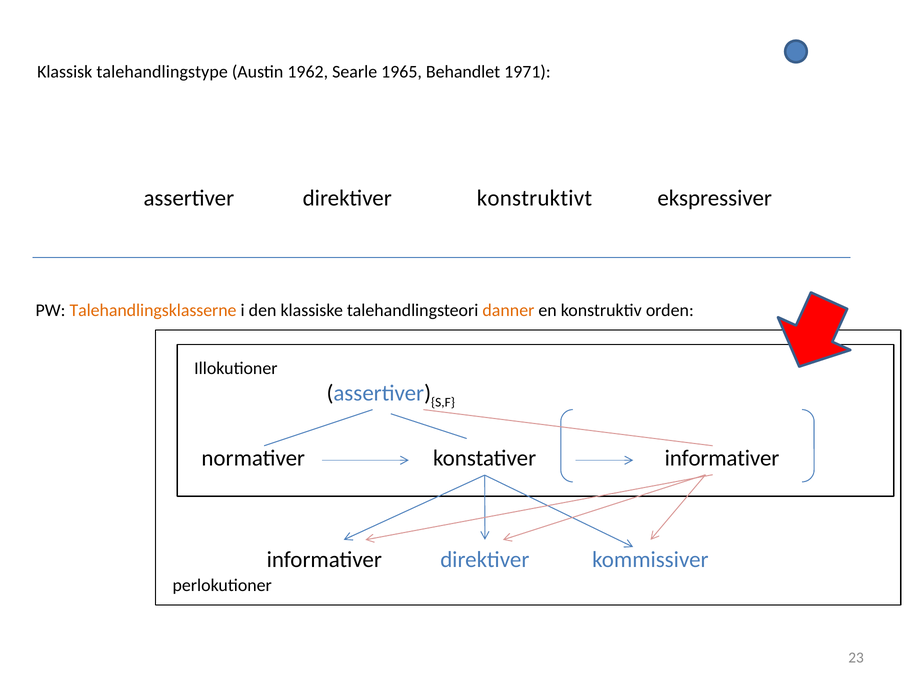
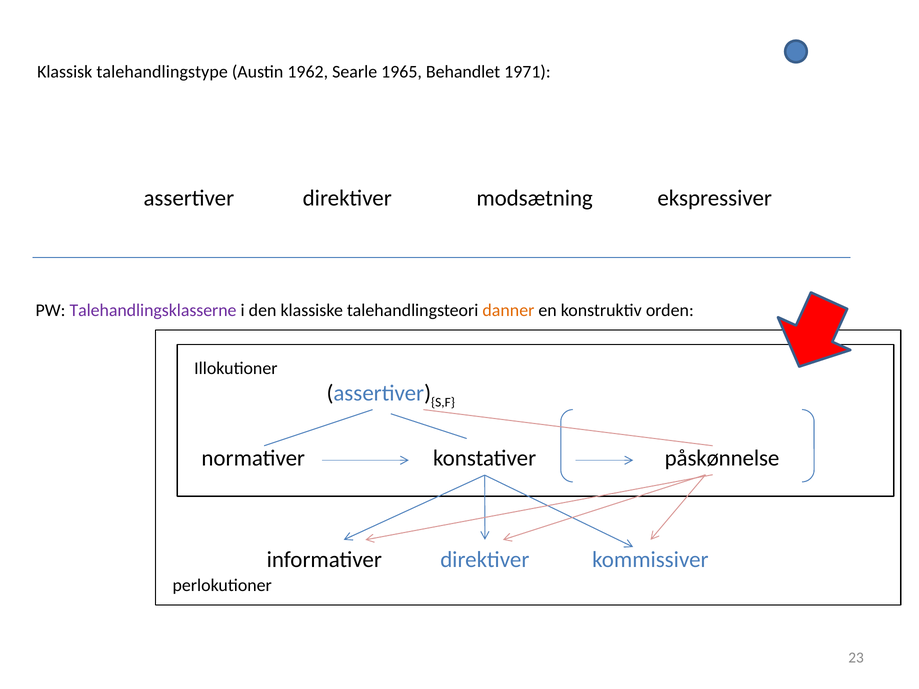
konstruktivt: konstruktivt -> modsætning (535, 198)
Talehandlingsklasserne colour: orange -> purple (153, 310)
informativer: informativer -> påskønnelse (722, 459)
